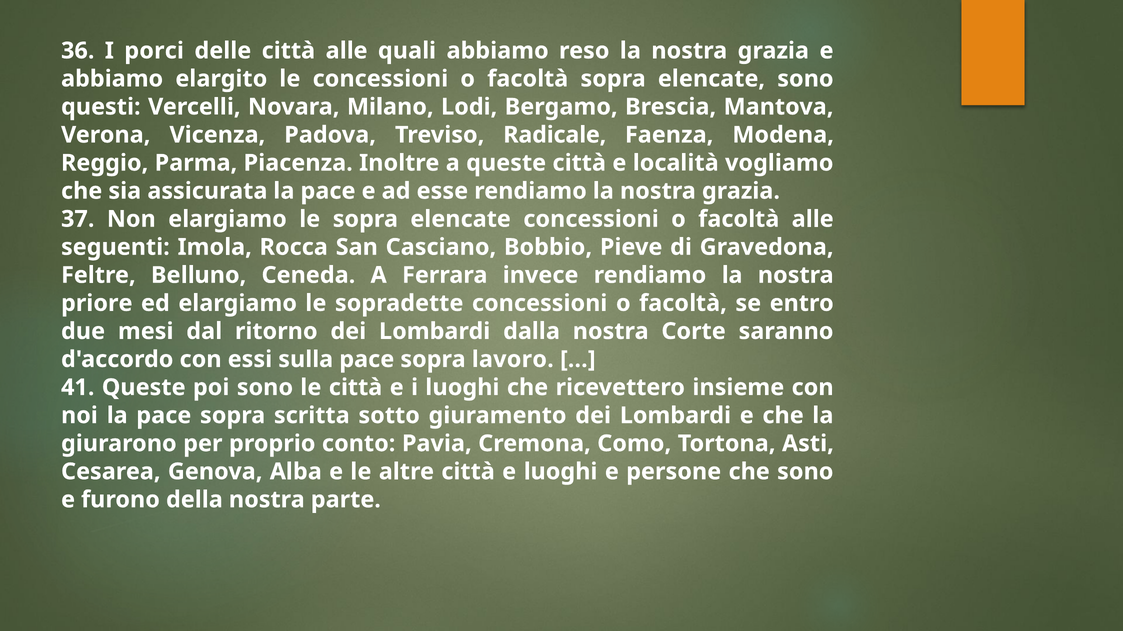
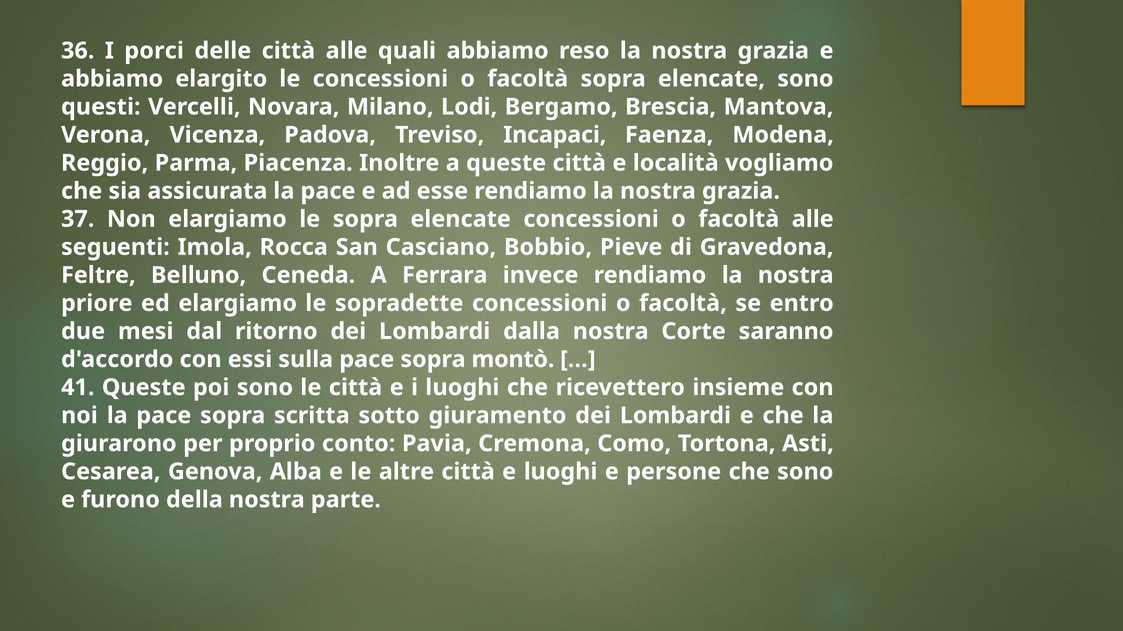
Radicale: Radicale -> Incapaci (555, 135)
lavoro: lavoro -> montò (513, 360)
